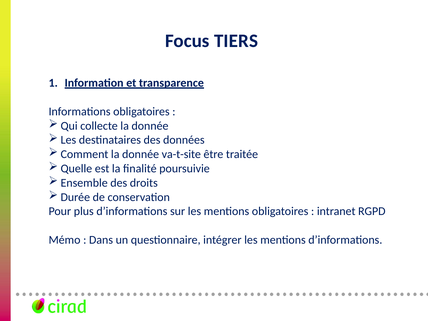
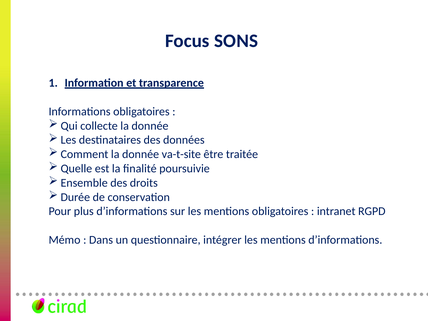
TIERS: TIERS -> SONS (236, 41)
